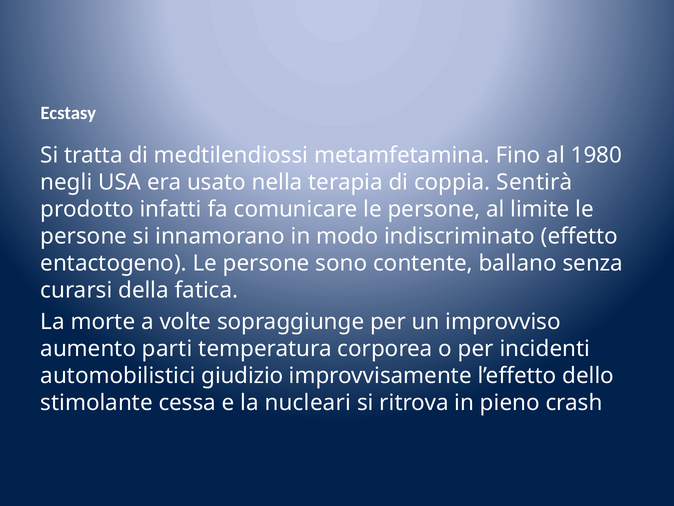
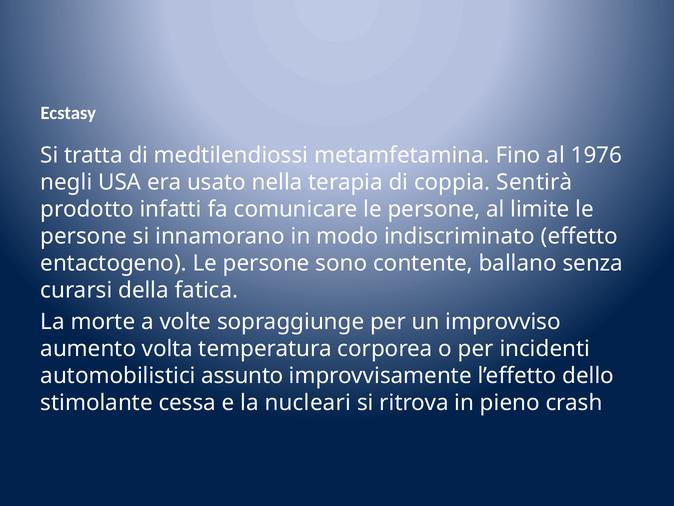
1980: 1980 -> 1976 (596, 155)
parti: parti -> volta (167, 349)
giudizio: giudizio -> assunto (242, 375)
